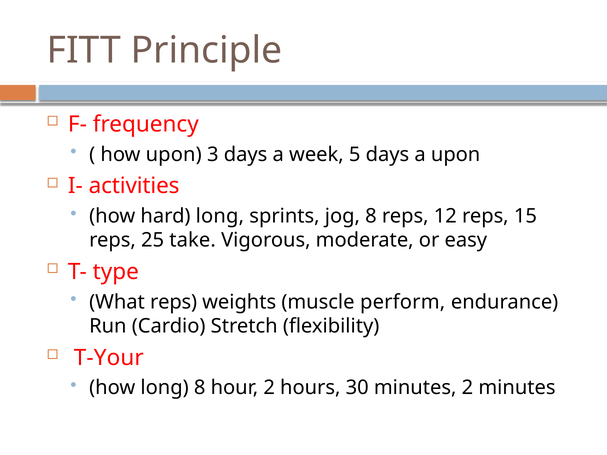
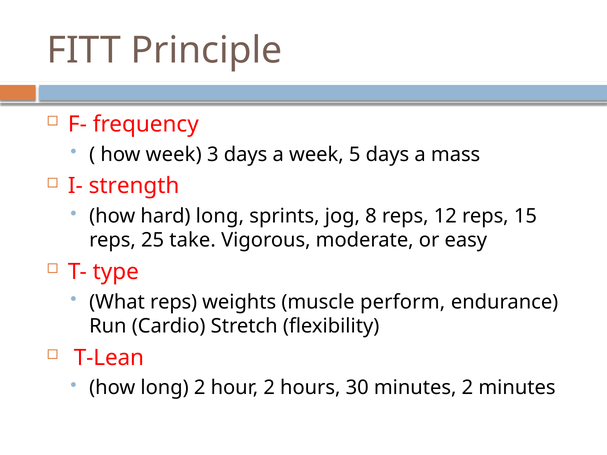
how upon: upon -> week (174, 154)
a upon: upon -> mass (456, 154)
activities: activities -> strength (134, 186)
T-Your: T-Your -> T-Lean (109, 358)
long 8: 8 -> 2 (200, 388)
